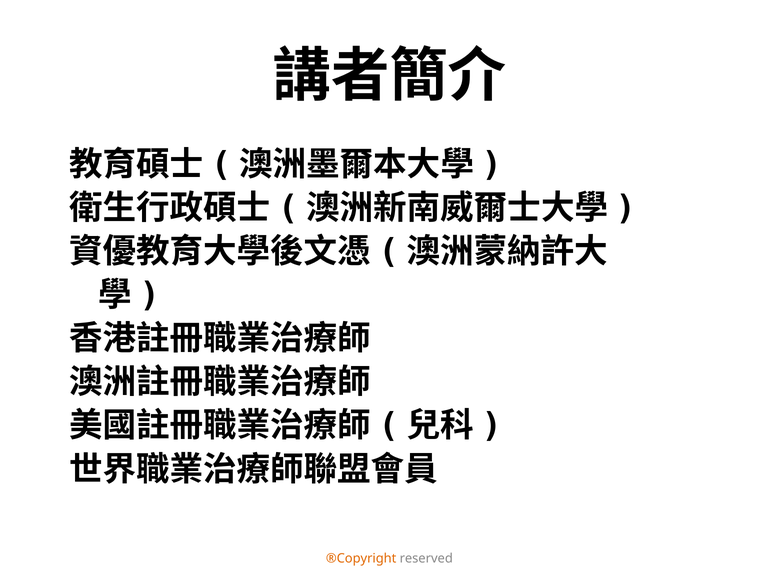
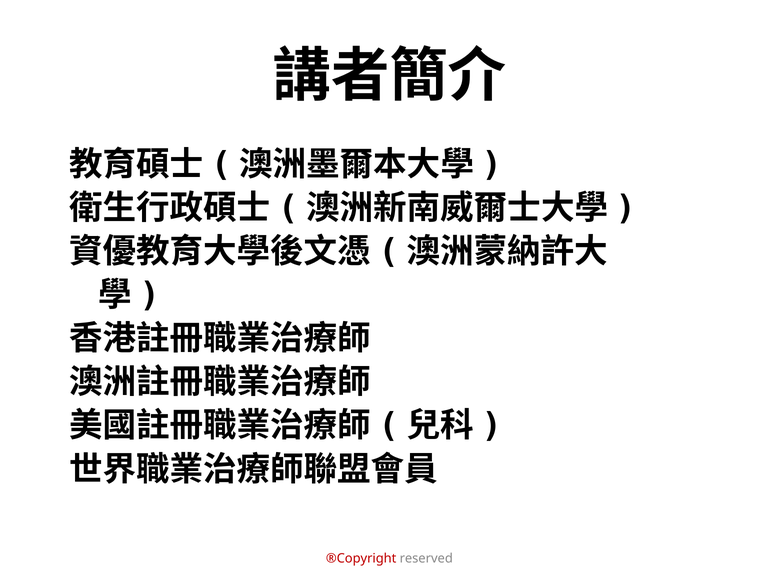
®Copyright colour: orange -> red (361, 558)
